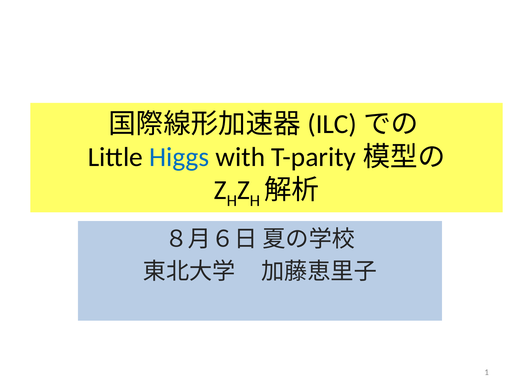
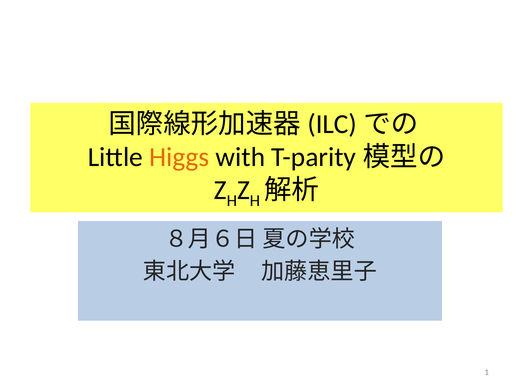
Higgs colour: blue -> orange (179, 157)
